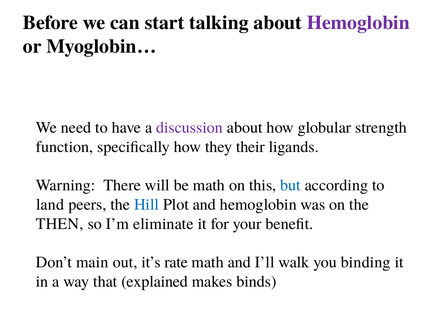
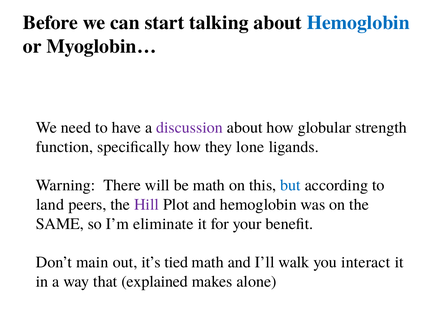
Hemoglobin colour: purple -> blue (358, 23)
their: their -> lone (250, 147)
Hill colour: blue -> purple (147, 205)
THEN: THEN -> SAME (60, 224)
rate: rate -> tied (176, 262)
binding: binding -> interact (366, 262)
binds: binds -> alone (257, 281)
